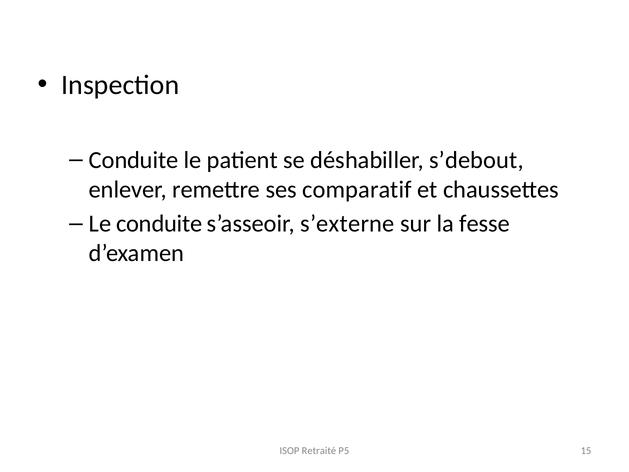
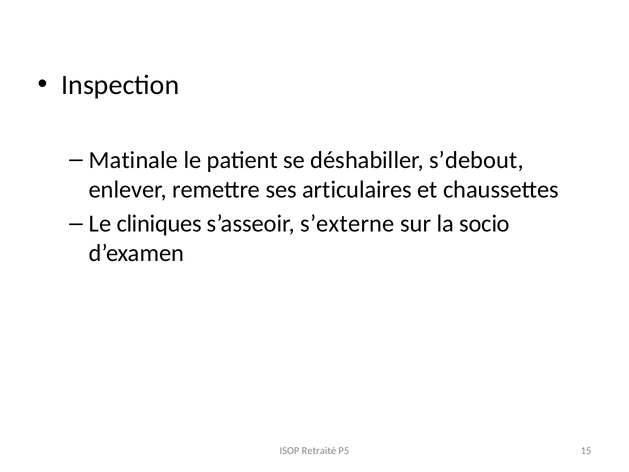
Conduite: Conduite -> Matinale (133, 160)
comparatif: comparatif -> articulaires (357, 189)
Le conduite: conduite -> cliniques (159, 224)
fesse: fesse -> socio (485, 224)
